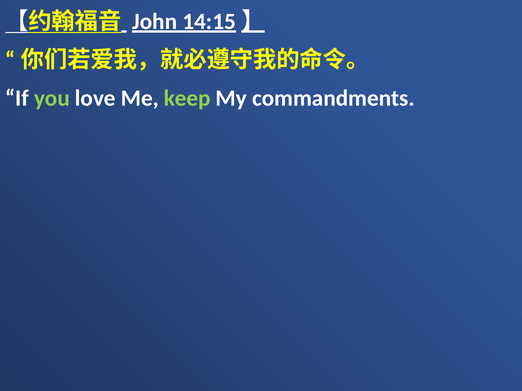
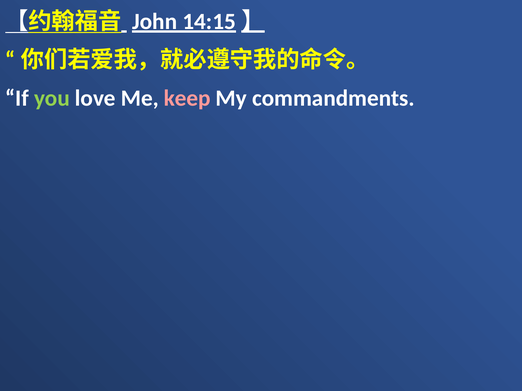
keep colour: light green -> pink (187, 98)
